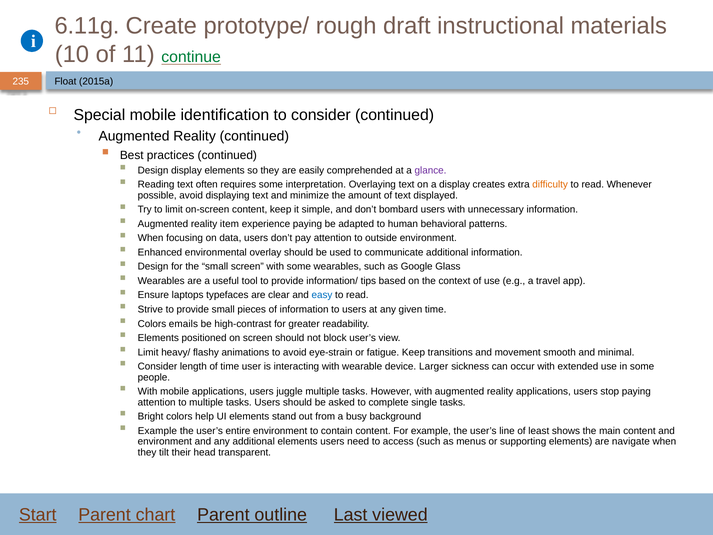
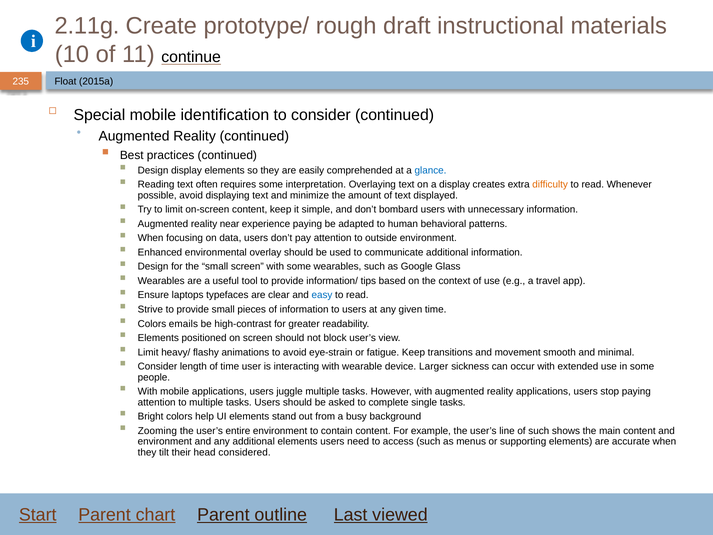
6.11g: 6.11g -> 2.11g (87, 26)
continue colour: green -> black (191, 57)
glance colour: purple -> blue (431, 170)
item: item -> near (230, 224)
Example: Example -> Zooming (157, 431)
of least: least -> such (539, 431)
navigate: navigate -> accurate (631, 441)
transparent: transparent -> considered (245, 452)
